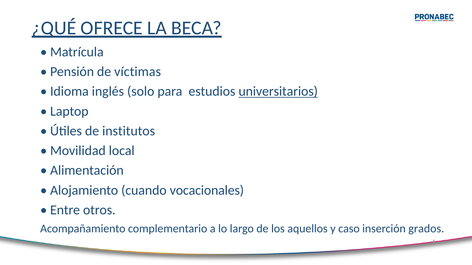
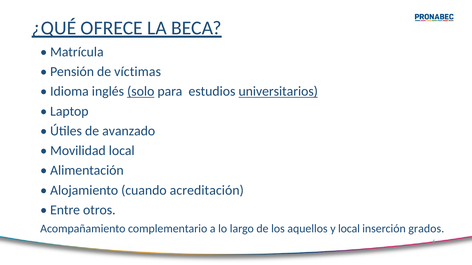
solo underline: none -> present (141, 92)
institutos: institutos -> avanzado (129, 131)
vocacionales: vocacionales -> acreditación (207, 191)
y caso: caso -> local (349, 229)
